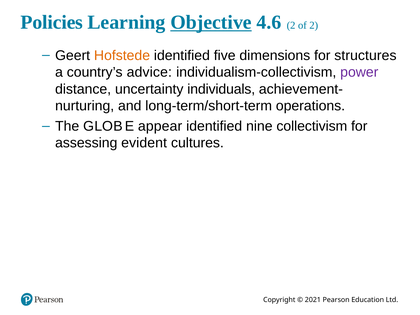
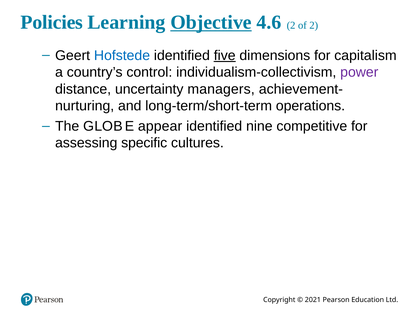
Hofstede colour: orange -> blue (122, 55)
five underline: none -> present (225, 55)
structures: structures -> capitalism (365, 55)
advice: advice -> control (149, 72)
individuals: individuals -> managers (221, 89)
collectivism: collectivism -> competitive (312, 126)
evident: evident -> specific (144, 143)
